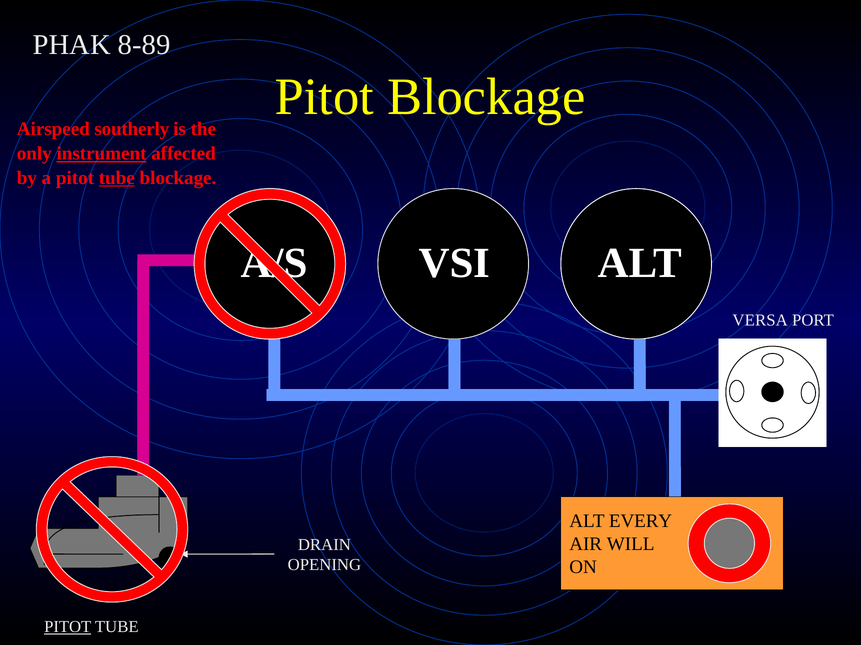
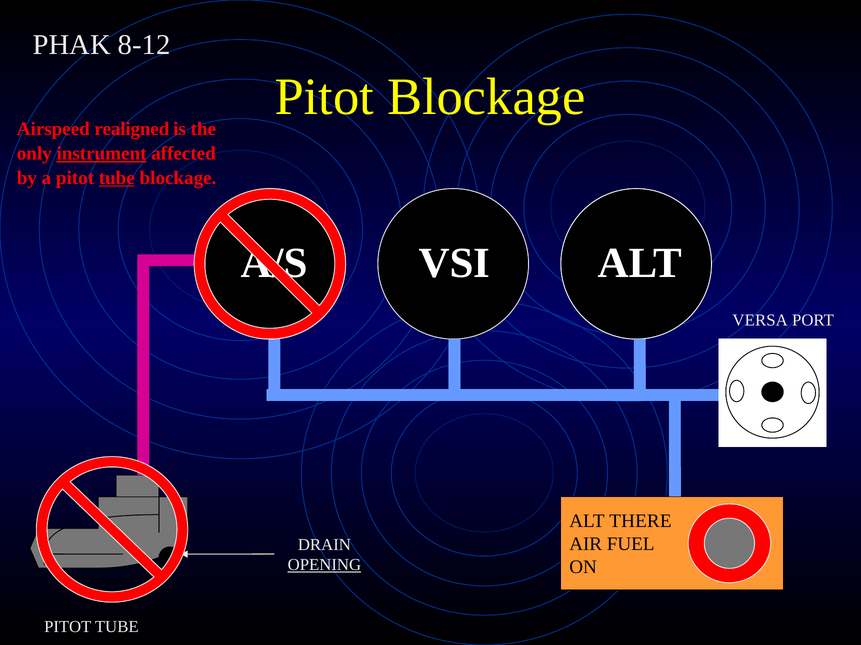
8-89: 8-89 -> 8-12 (144, 45)
southerly: southerly -> realigned (132, 129)
EVERY: EVERY -> THERE (640, 522)
WILL: WILL -> FUEL (631, 544)
OPENING underline: none -> present (324, 566)
PITOT underline: present -> none (68, 628)
